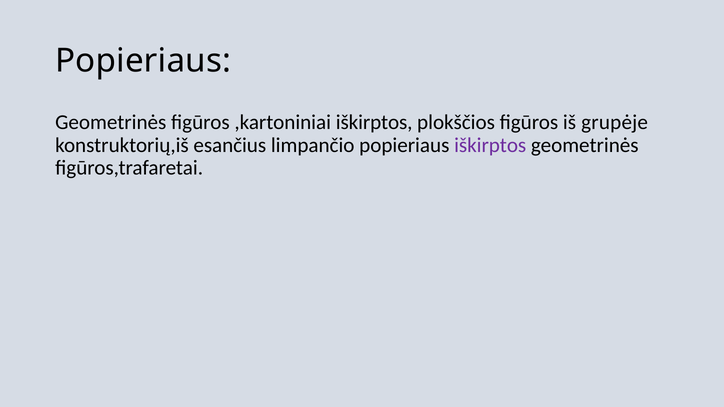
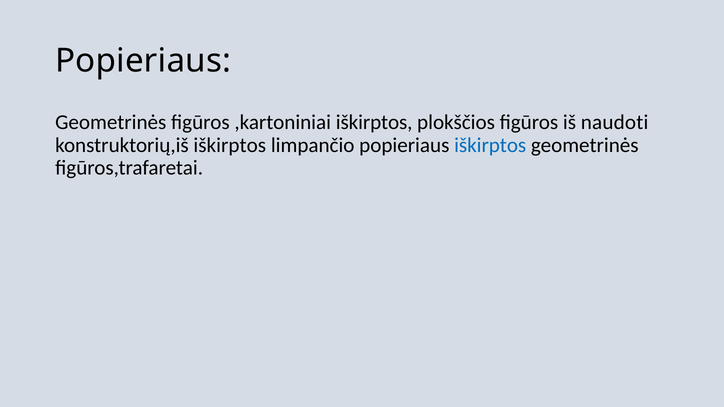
grupėje: grupėje -> naudoti (615, 122)
konstruktorių,iš esančius: esančius -> iškirptos (230, 145)
iškirptos colour: purple -> blue (490, 145)
